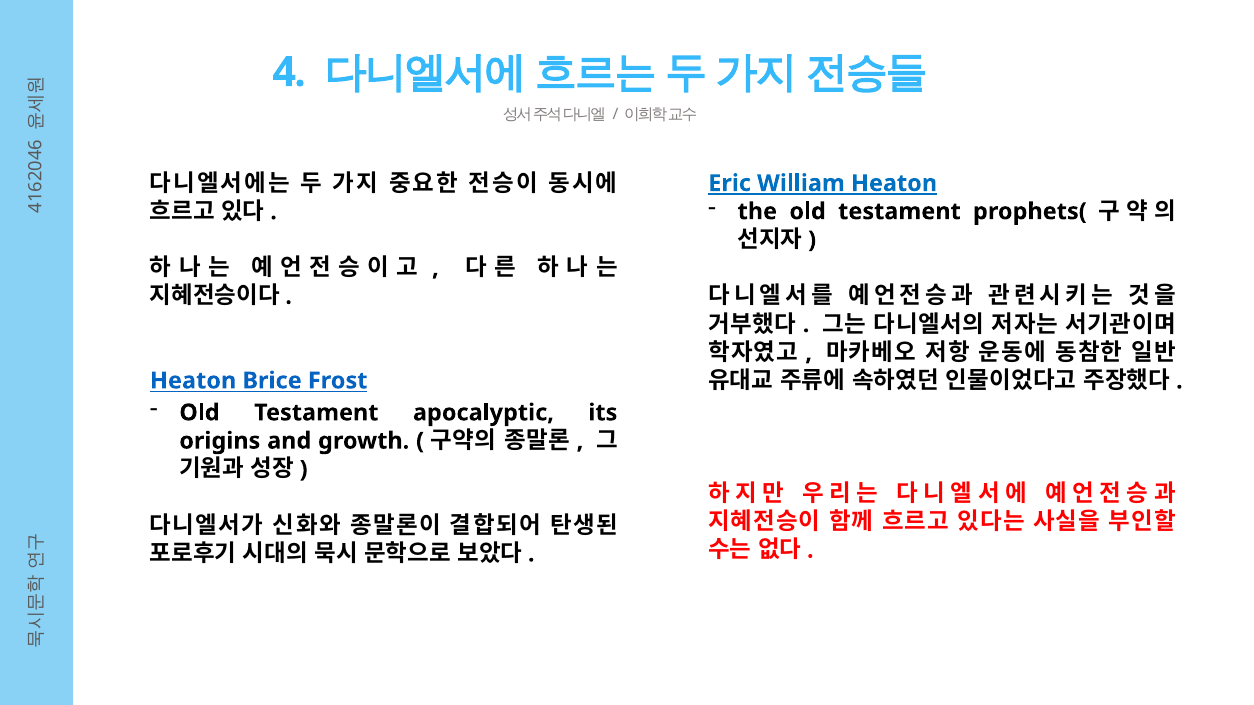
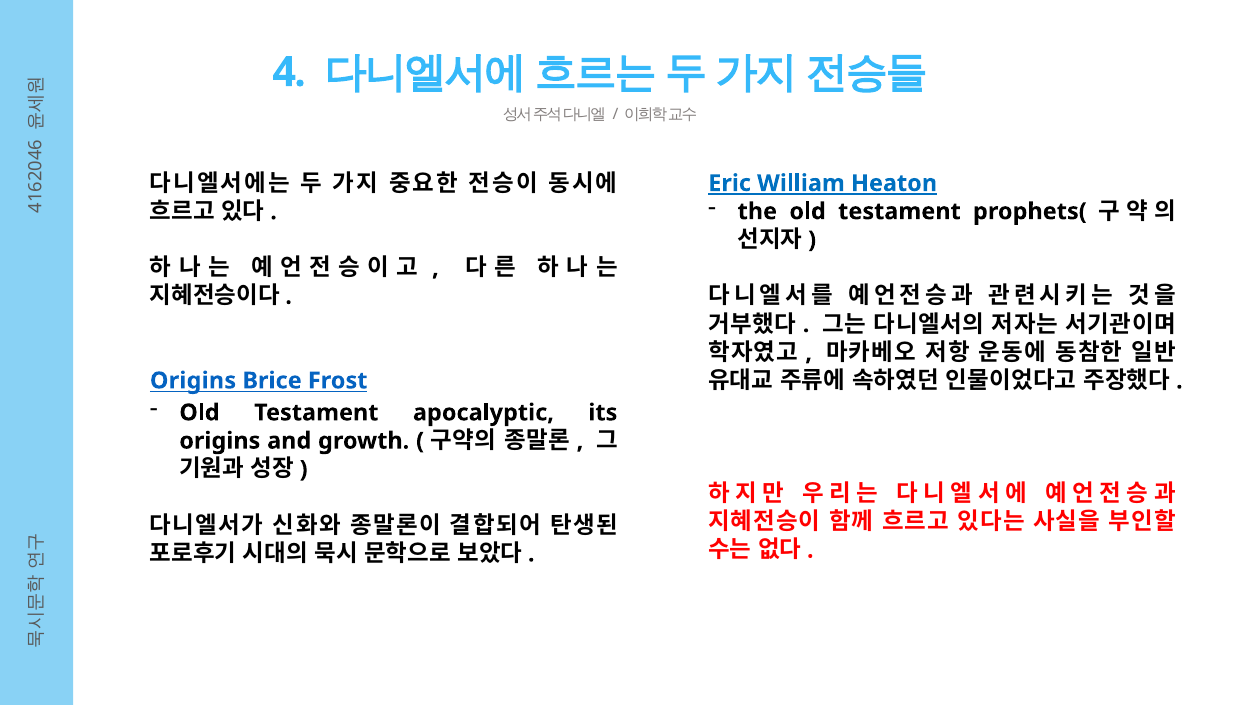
Heaton: Heaton -> Origins (193, 381)
